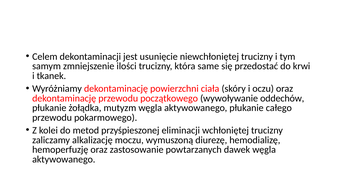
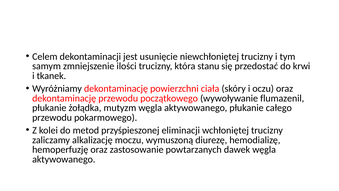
same: same -> stanu (208, 66)
oddechów: oddechów -> flumazenil (282, 98)
